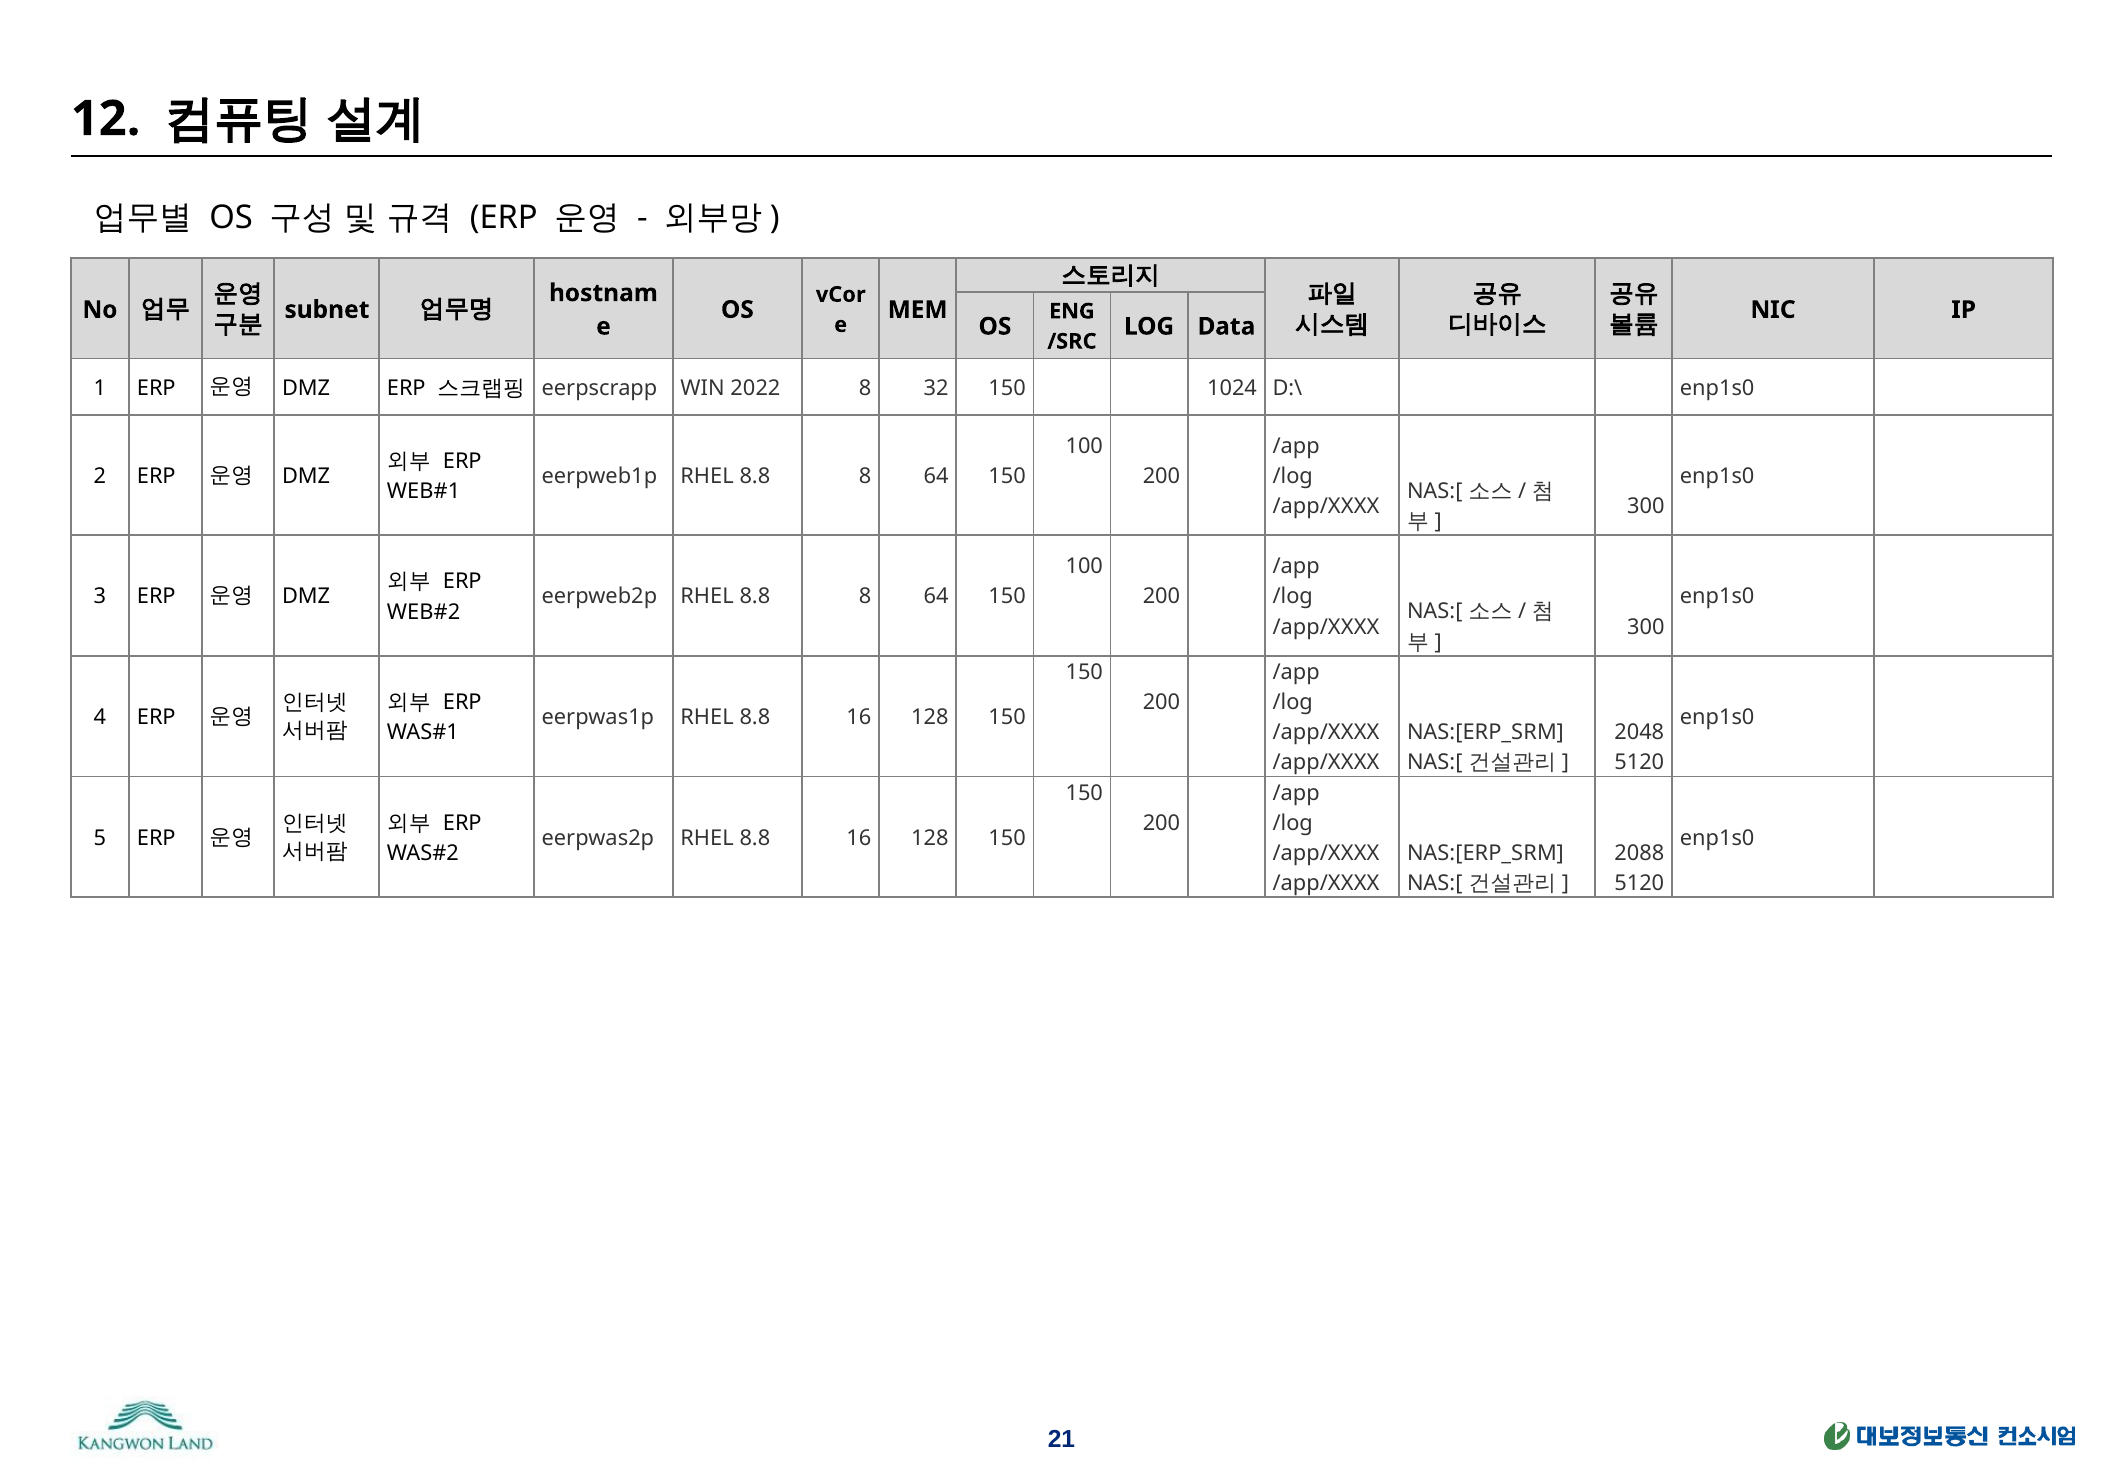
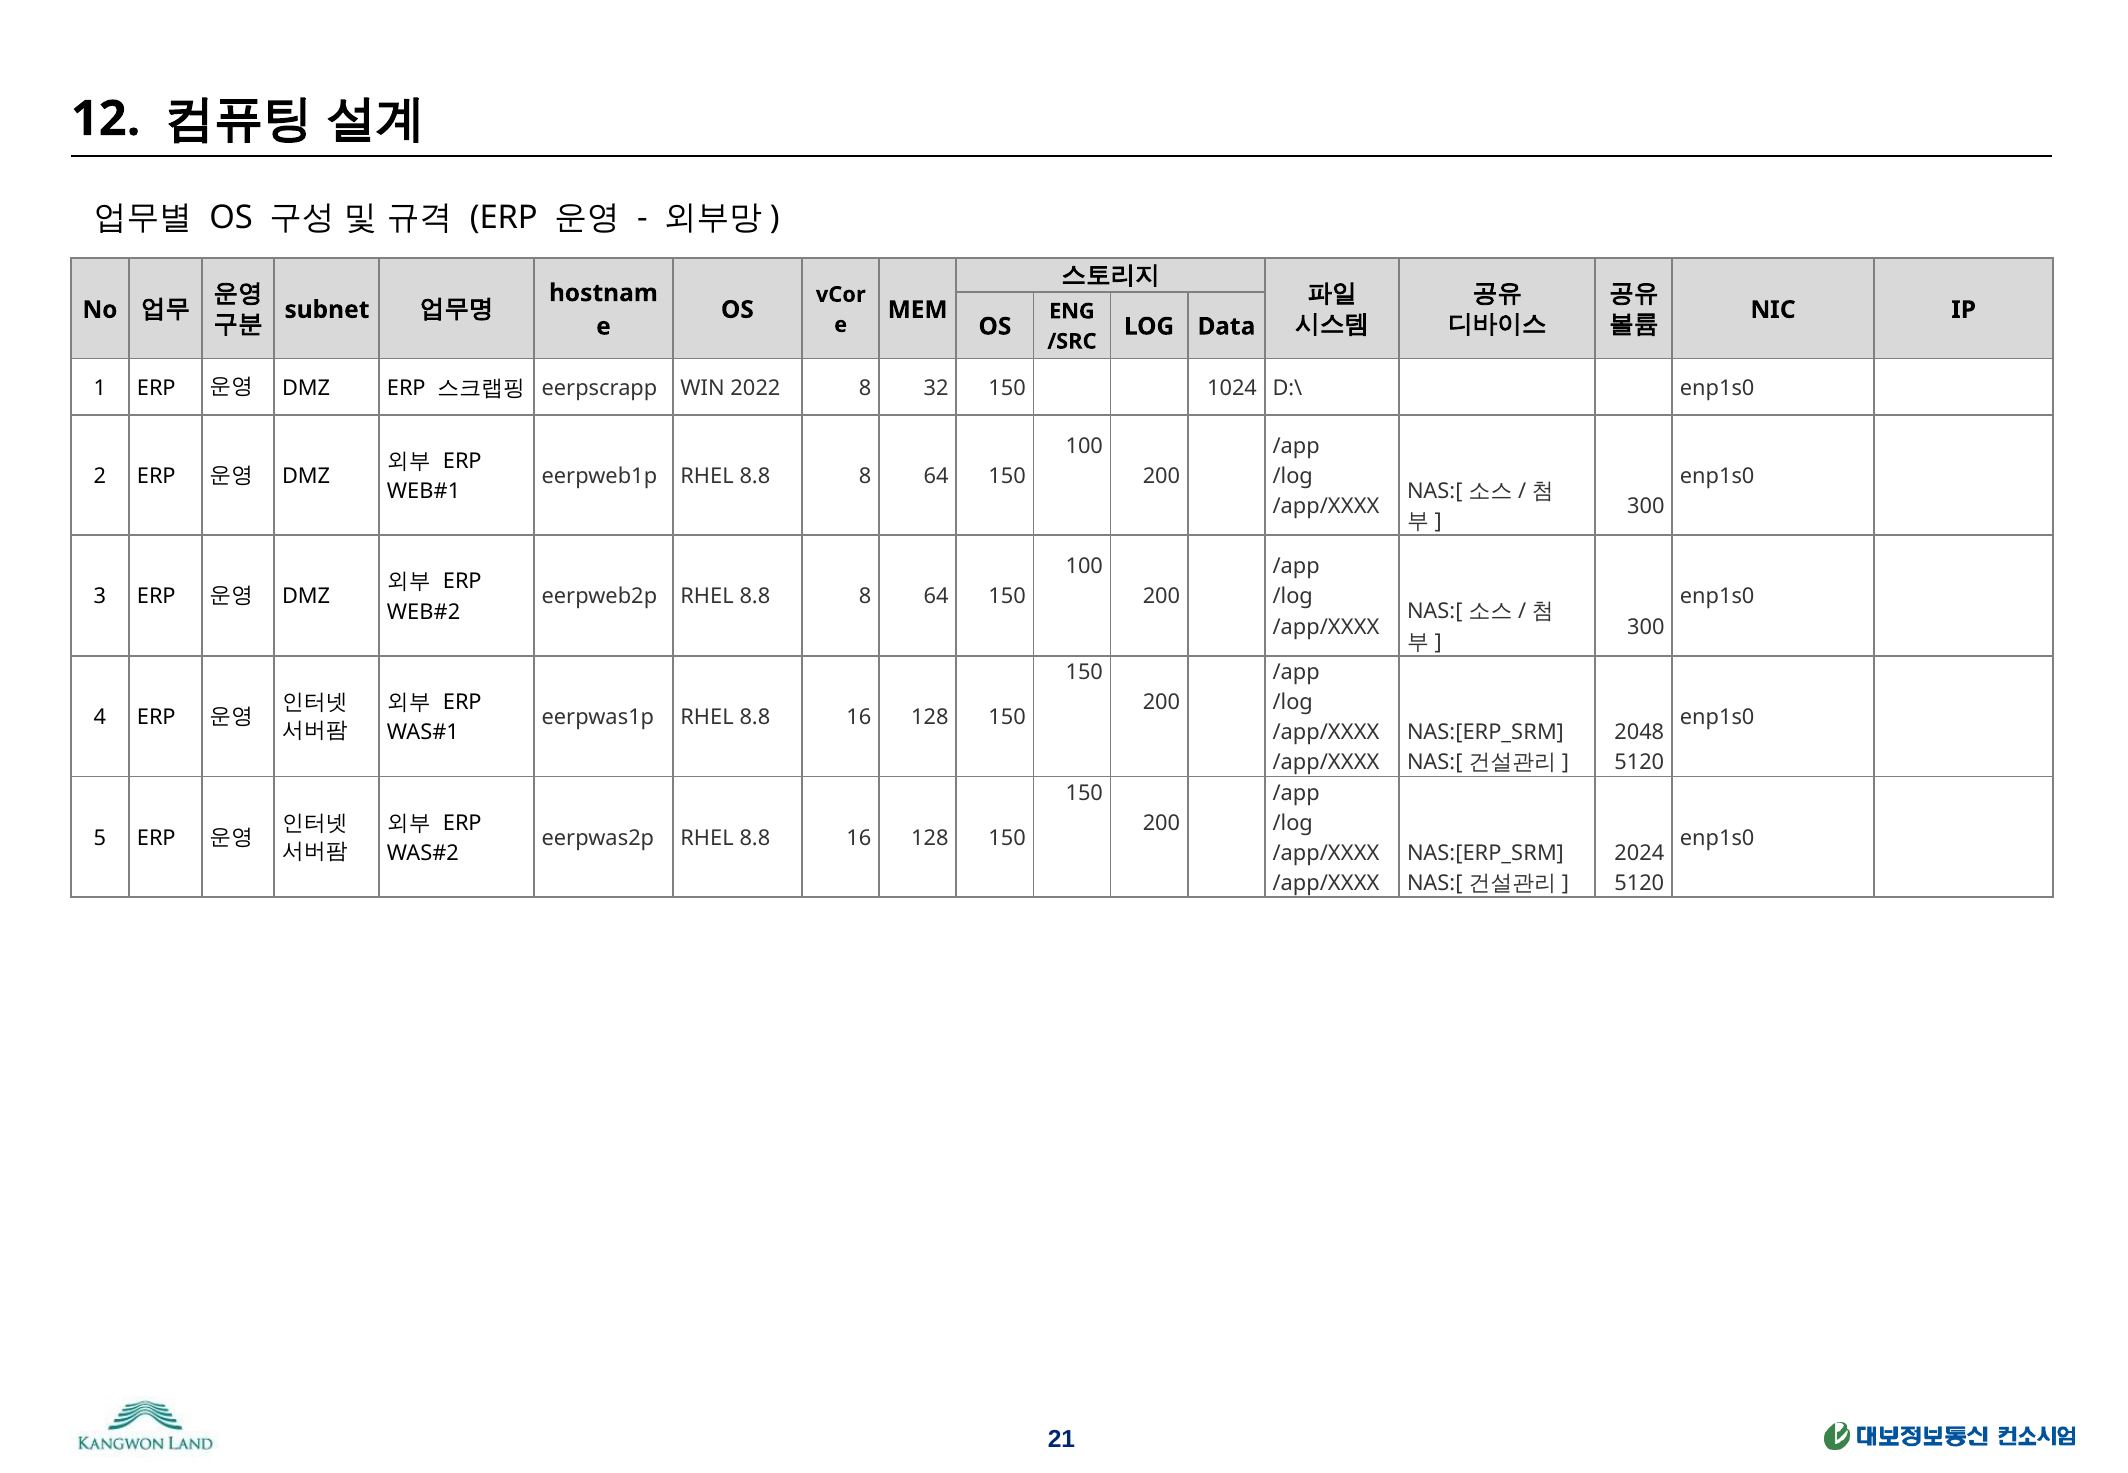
2088: 2088 -> 2024 (1639, 853)
